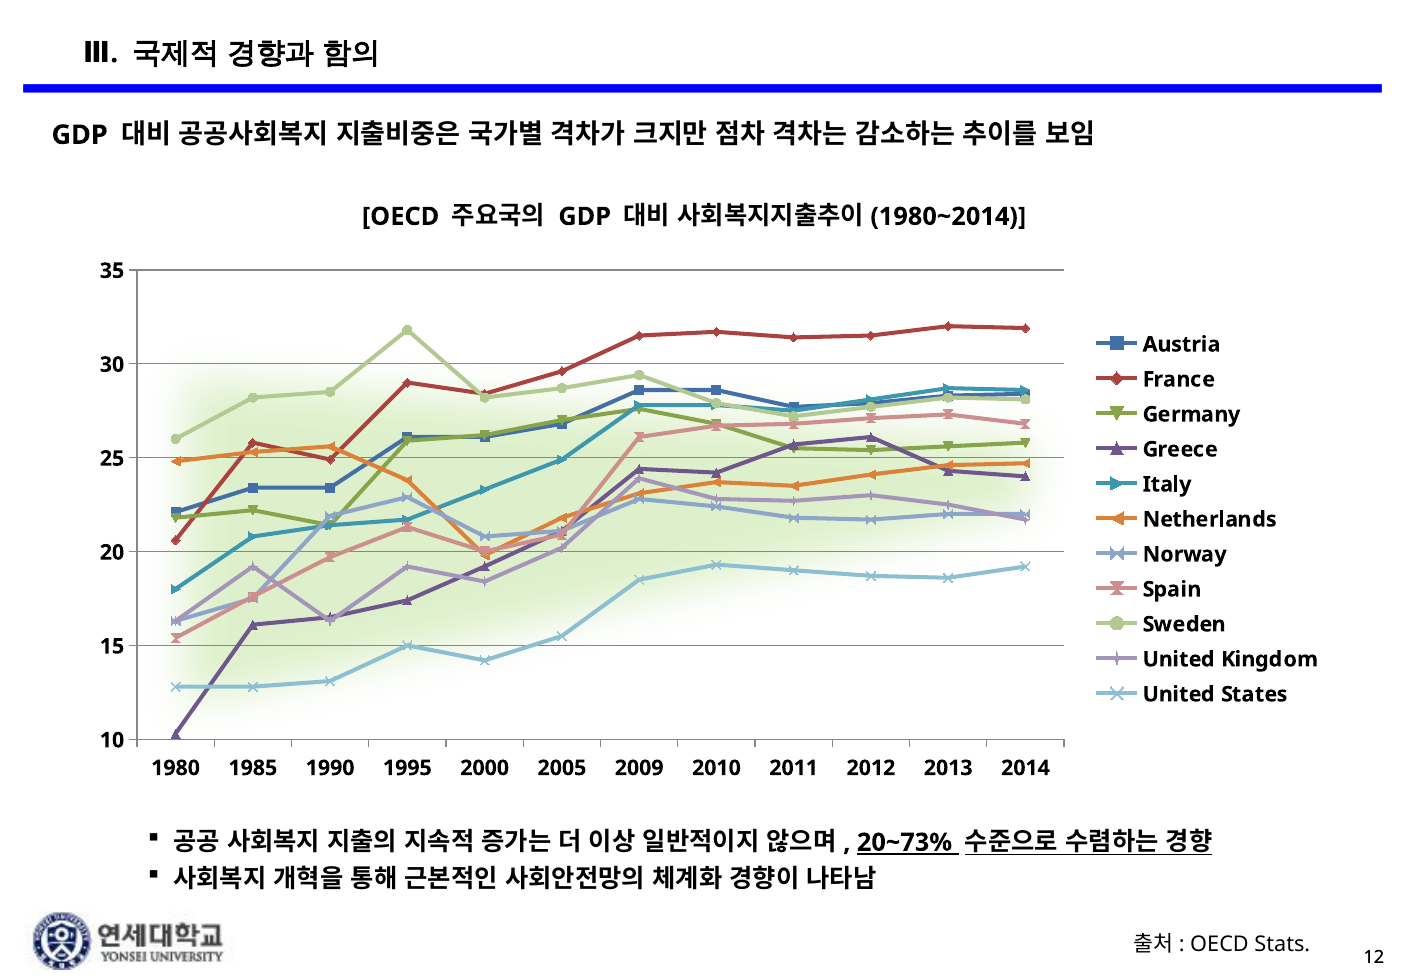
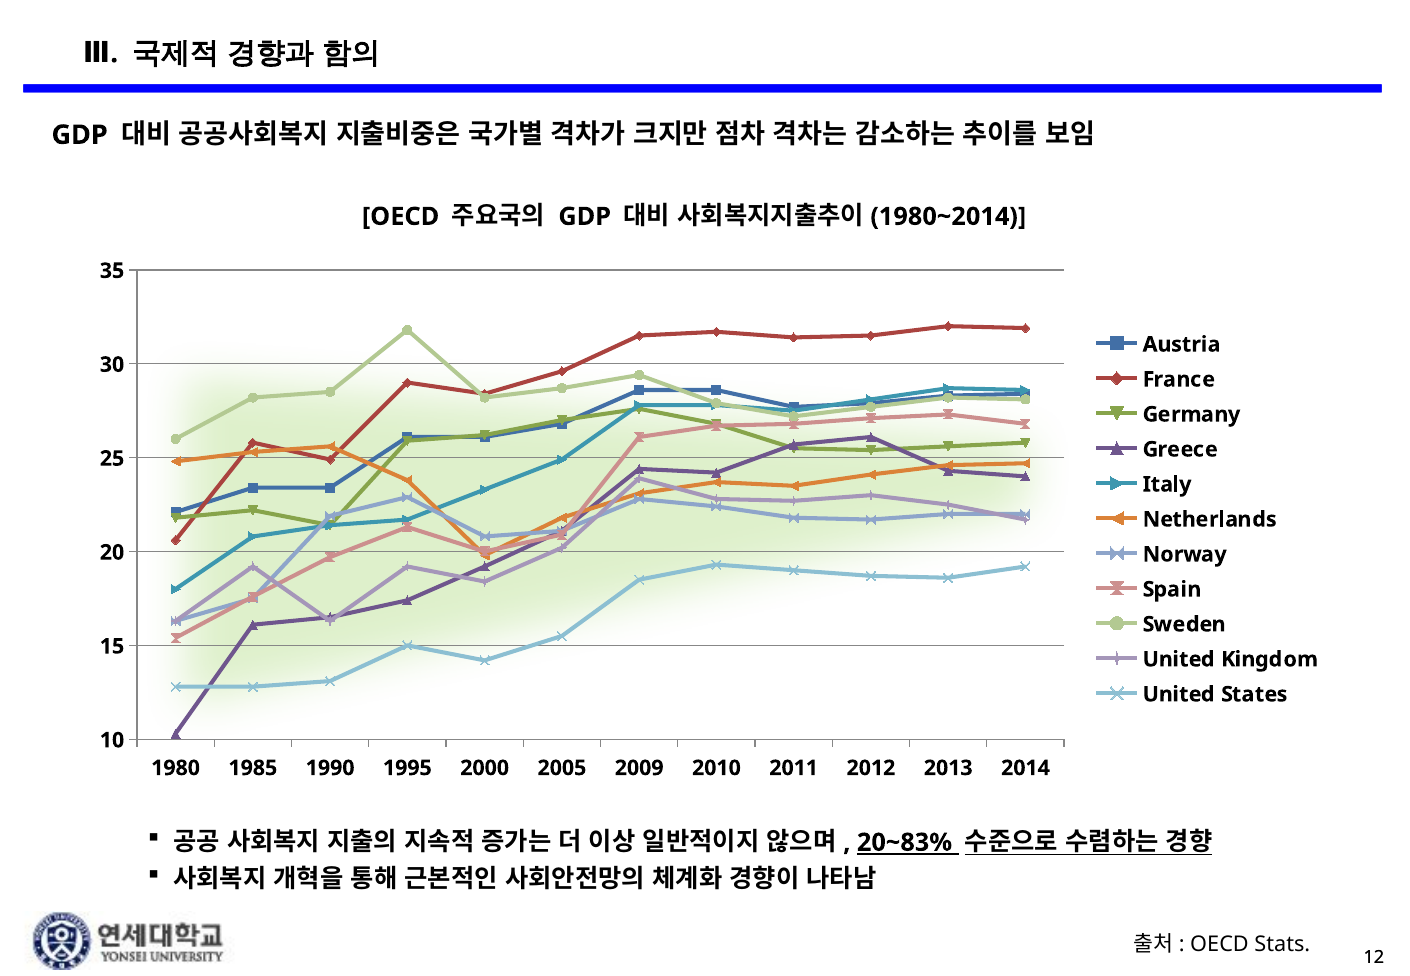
20~73%: 20~73% -> 20~83% (905, 843)
